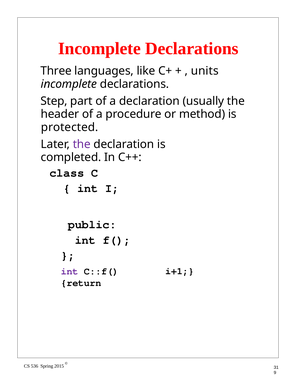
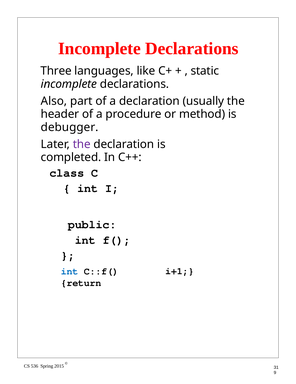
units: units -> static (205, 71)
Step: Step -> Also (54, 101)
protected: protected -> debugger (70, 127)
int colour: purple -> blue (70, 271)
